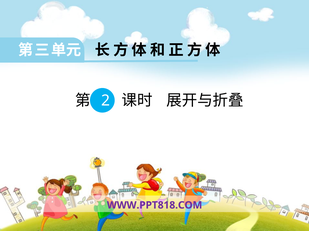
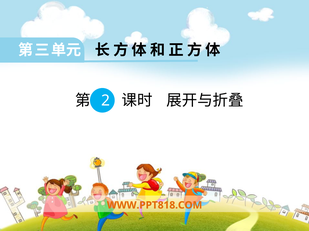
WWW.PPT818.COM colour: purple -> orange (155, 206)
